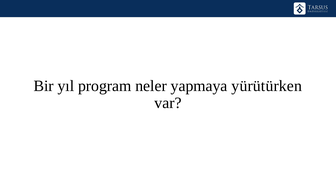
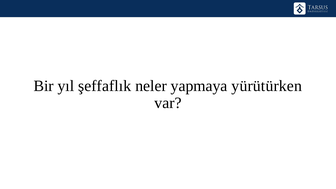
program: program -> şeffaflık (105, 86)
